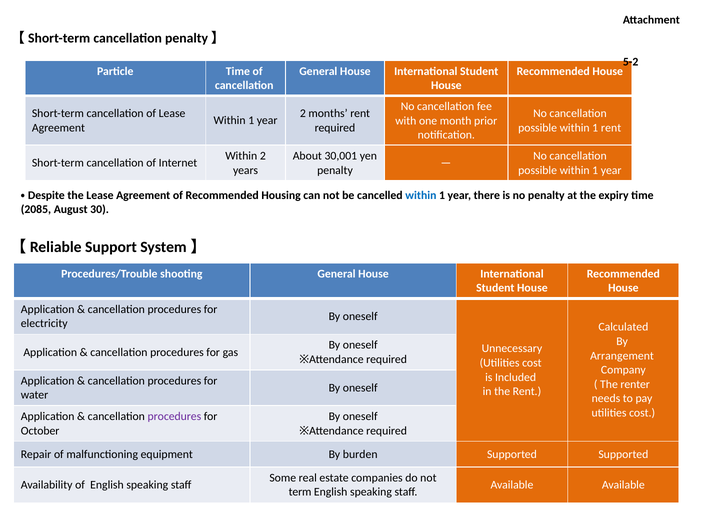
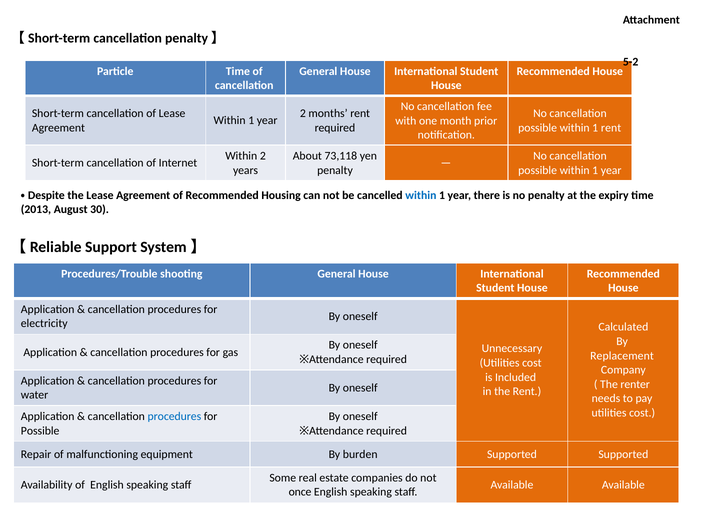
30,001: 30,001 -> 73,118 (341, 156)
2085: 2085 -> 2013 (36, 209)
Arrangement: Arrangement -> Replacement (622, 356)
procedures colour: purple -> blue (174, 416)
October: October -> Possible (40, 431)
term: term -> once (300, 492)
